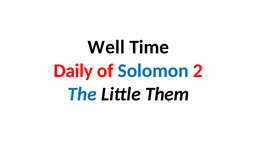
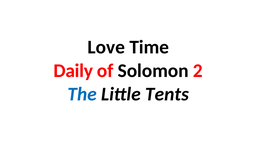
Well: Well -> Love (106, 47)
Solomon colour: blue -> black (153, 70)
Them: Them -> Tents (167, 94)
